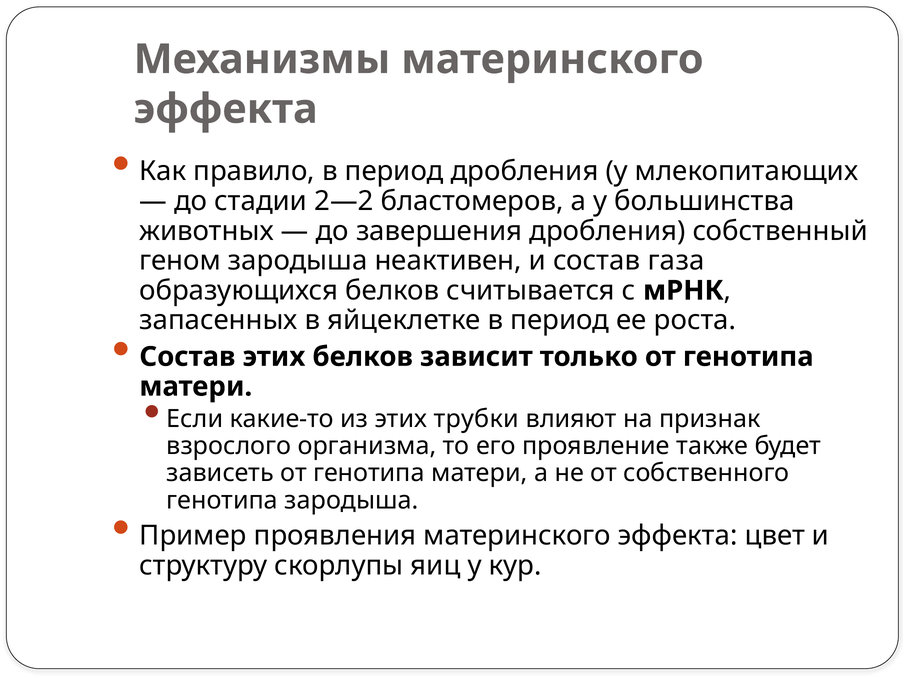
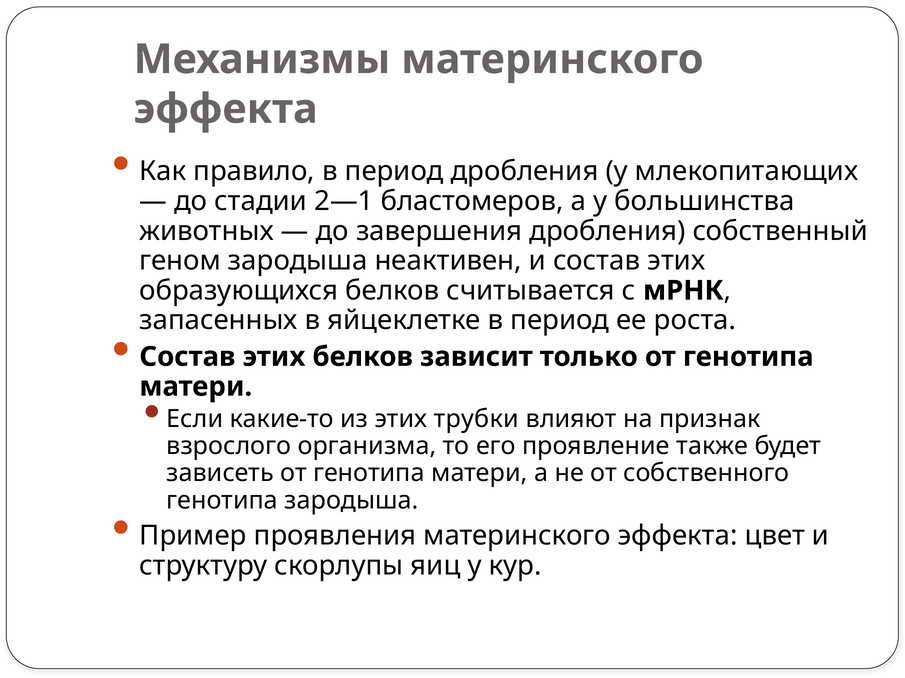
2—2: 2—2 -> 2—1 (344, 201)
и состав газа: газа -> этих (676, 261)
